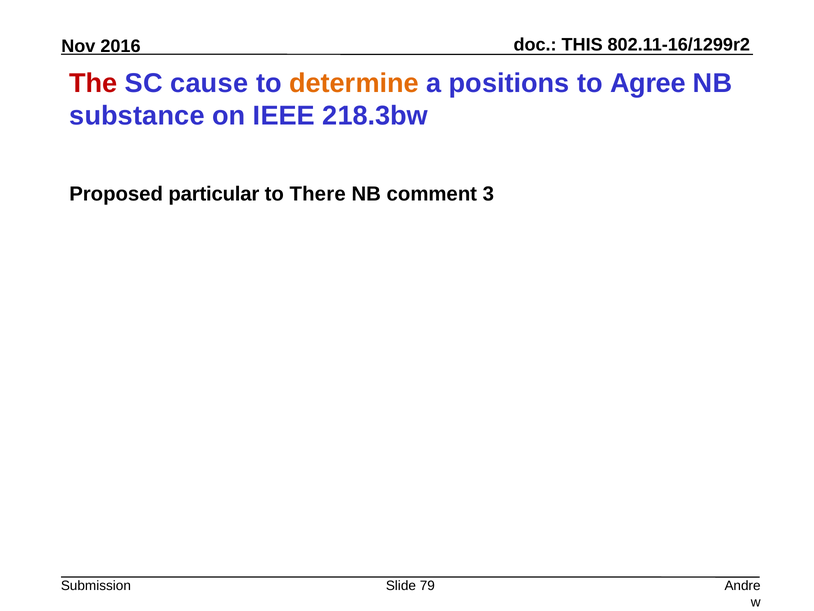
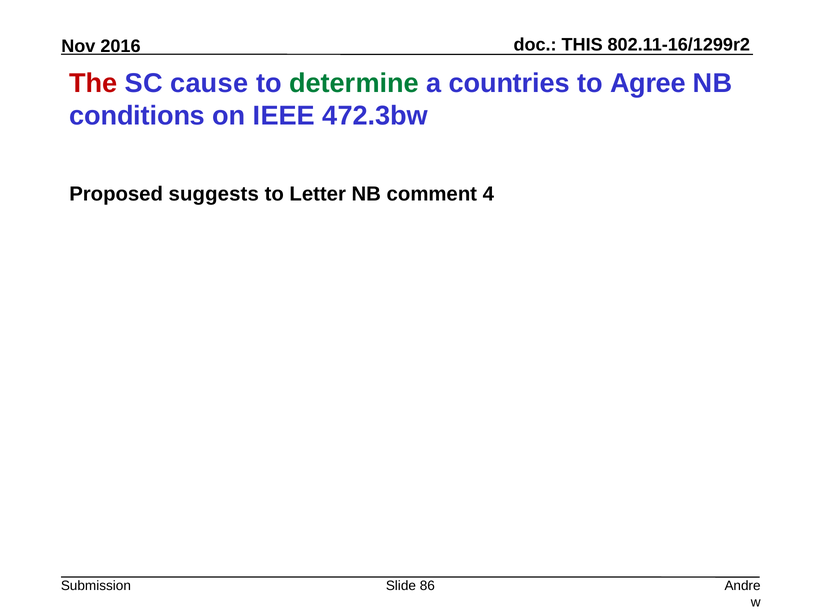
determine colour: orange -> green (354, 83)
positions: positions -> countries (509, 83)
substance: substance -> conditions (137, 116)
218.3bw: 218.3bw -> 472.3bw (375, 116)
particular: particular -> suggests (214, 194)
There: There -> Letter (318, 194)
3: 3 -> 4 (488, 194)
79: 79 -> 86 (427, 586)
